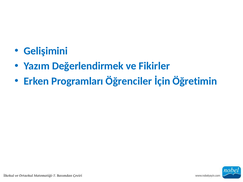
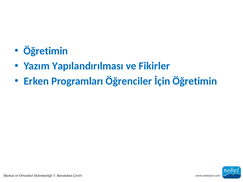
Gelişimini: Gelişimini -> Öğretimin (46, 51)
Değerlendirmek: Değerlendirmek -> Yapılandırılması (88, 66)
